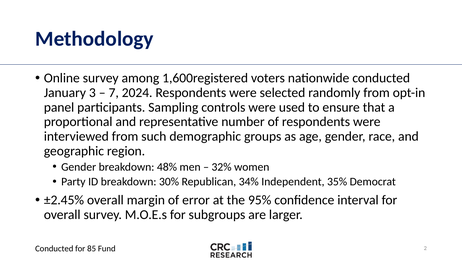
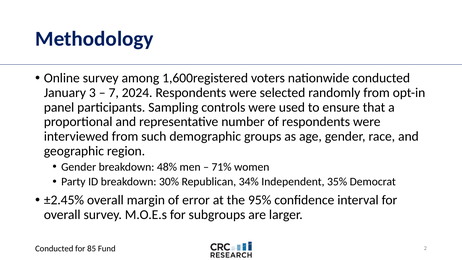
32%: 32% -> 71% (222, 167)
